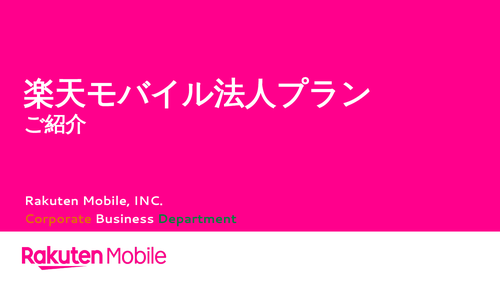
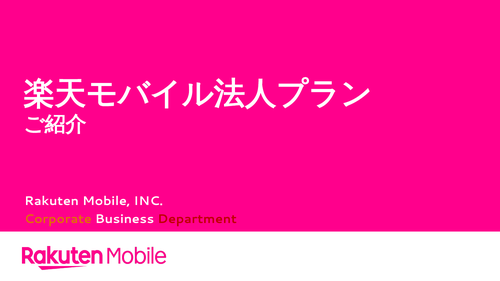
Department colour: green -> red (197, 219)
